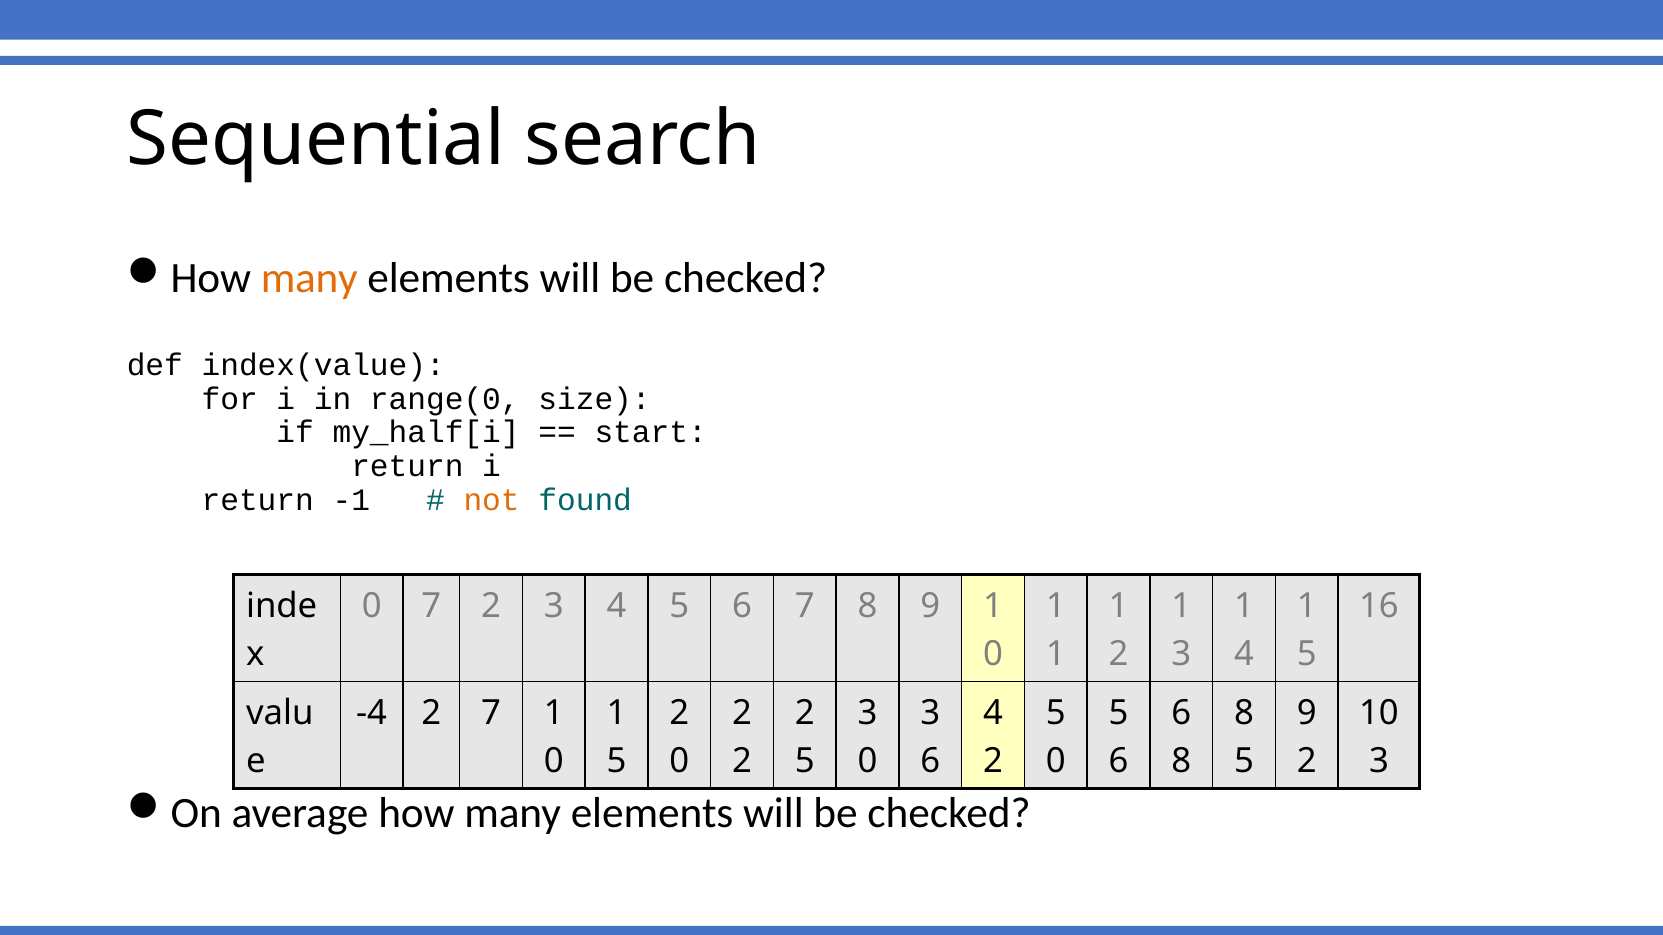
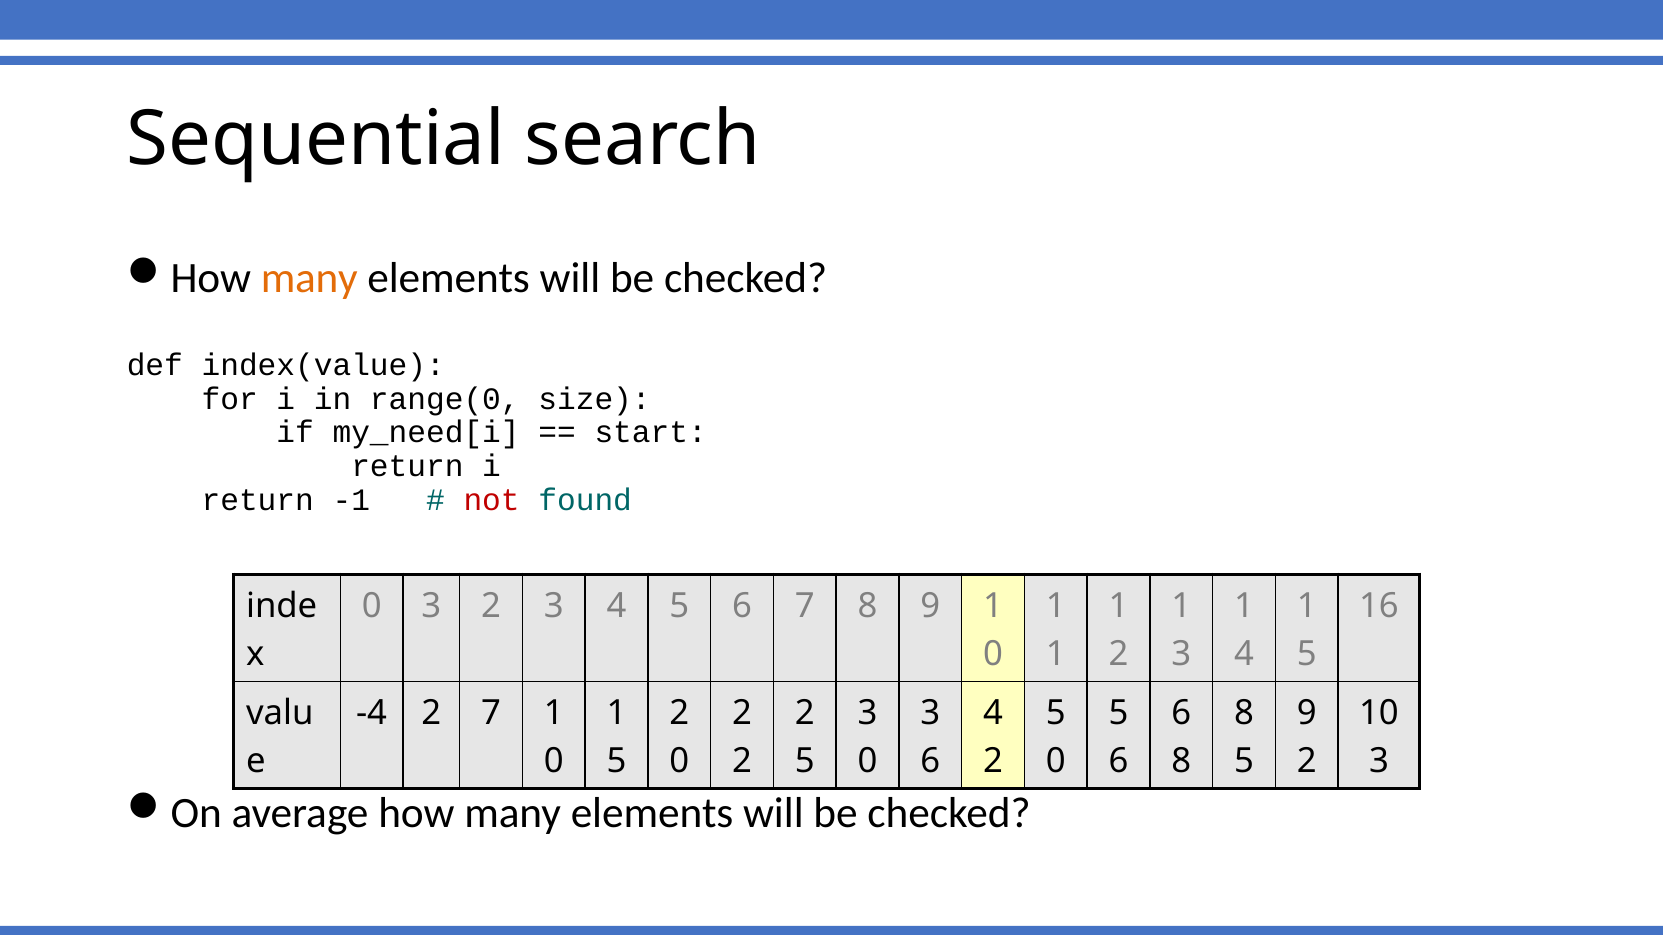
my_half[i: my_half[i -> my_need[i (426, 433)
not colour: orange -> red (492, 500)
7: 7 -> 3 (431, 606)
